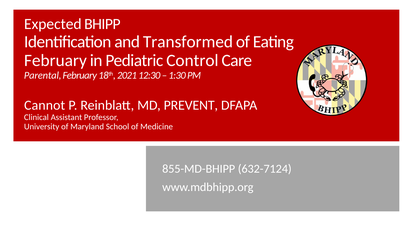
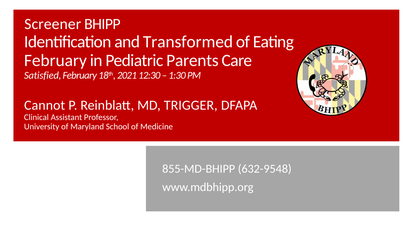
Expected: Expected -> Screener (53, 24)
Control: Control -> Parents (192, 60)
Parental: Parental -> Satisfied (43, 75)
PREVENT: PREVENT -> TRIGGER (191, 105)
632-7124: 632-7124 -> 632-9548 (265, 169)
